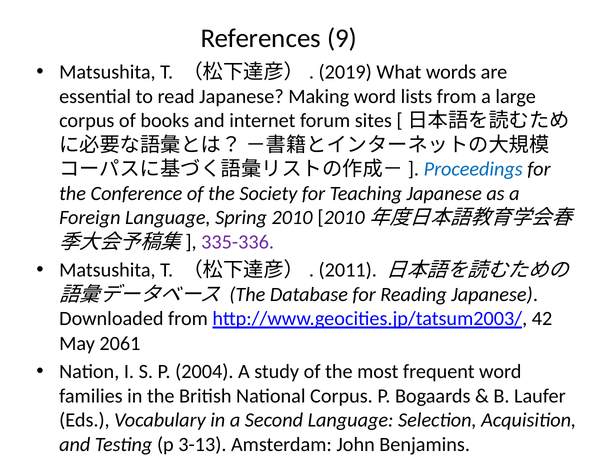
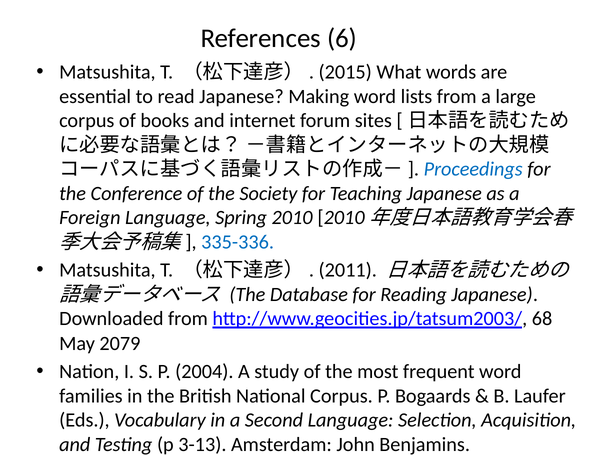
9: 9 -> 6 (342, 38)
2019: 2019 -> 2015 (345, 72)
335-336 colour: purple -> blue (238, 242)
42: 42 -> 68 (542, 319)
2061: 2061 -> 2079 (120, 344)
